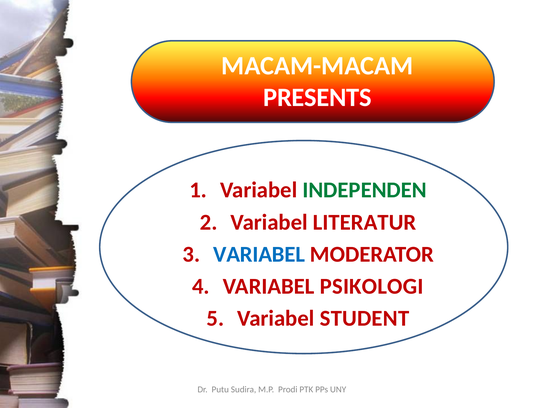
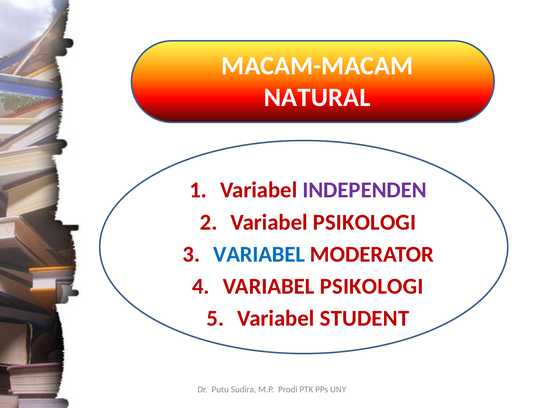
PRESENTS: PRESENTS -> NATURAL (317, 98)
INDEPENDEN colour: green -> purple (365, 190)
LITERATUR: LITERATUR -> PSIKOLOGI (365, 222)
